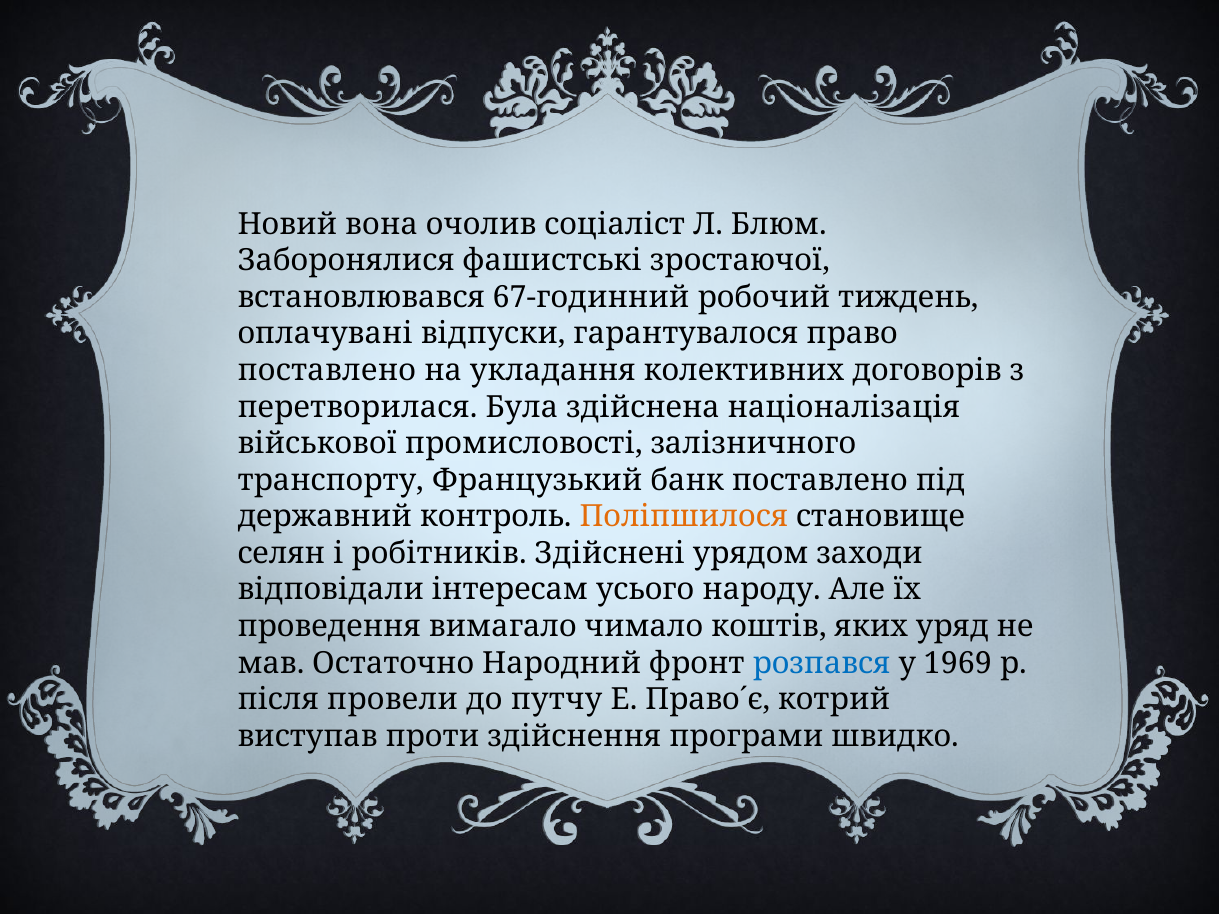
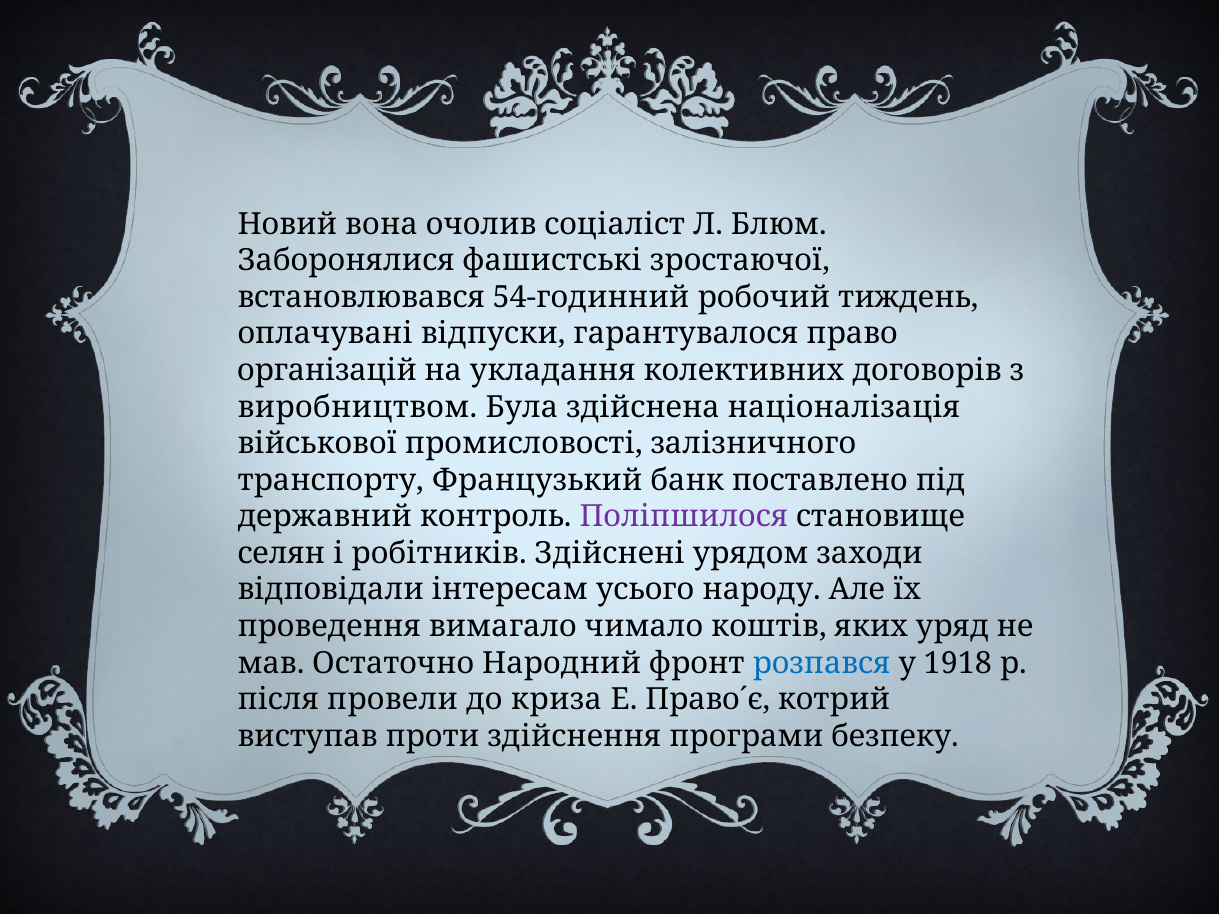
67-годинний: 67-годинний -> 54-годинний (591, 297)
поставлено: поставлено -> організацій (327, 371)
перетворилася: перетворилася -> виробництвом (357, 407)
Поліпшилося colour: orange -> purple (684, 517)
1969: 1969 -> 1918 (958, 663)
путчу: путчу -> криза (557, 700)
швидко: швидко -> безпеку (895, 736)
